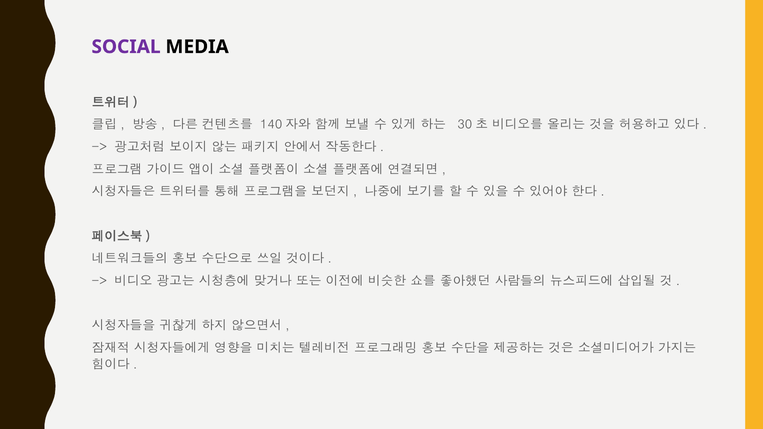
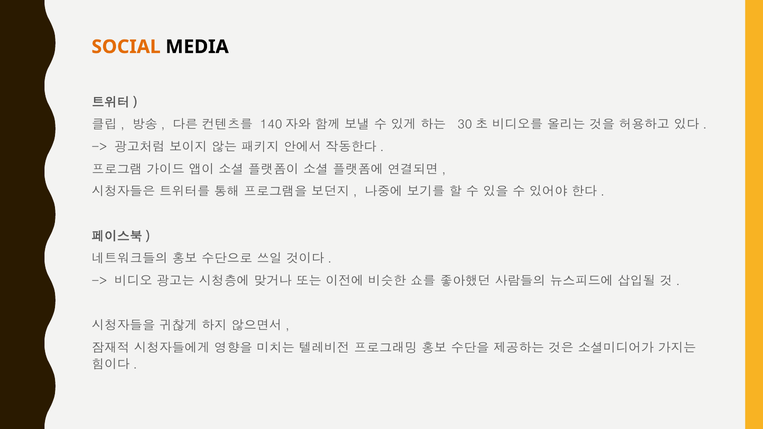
SOCIAL colour: purple -> orange (126, 47)
